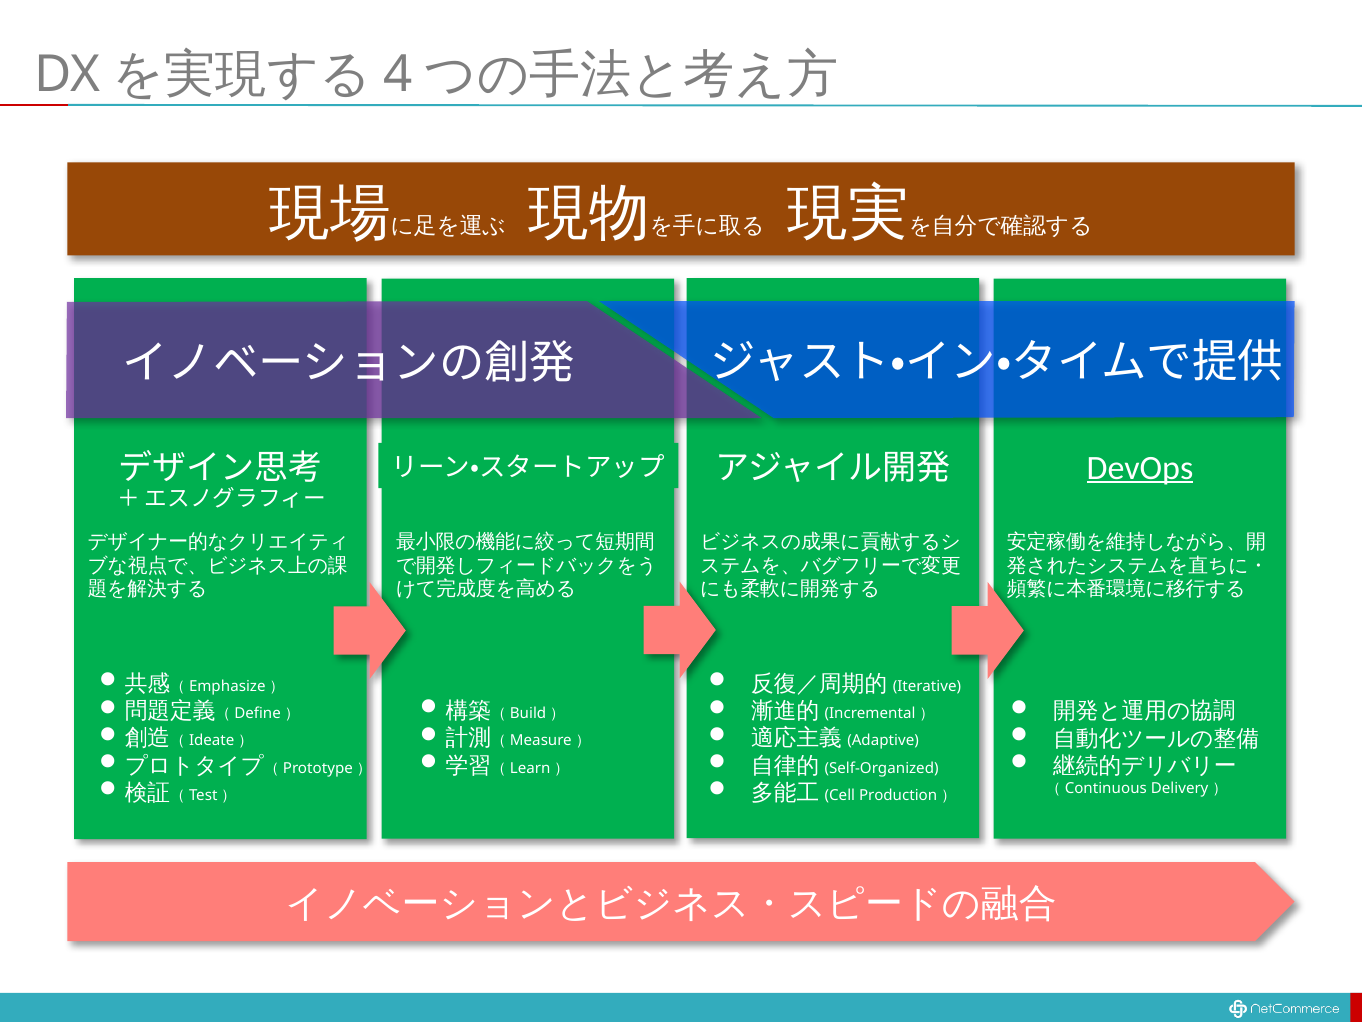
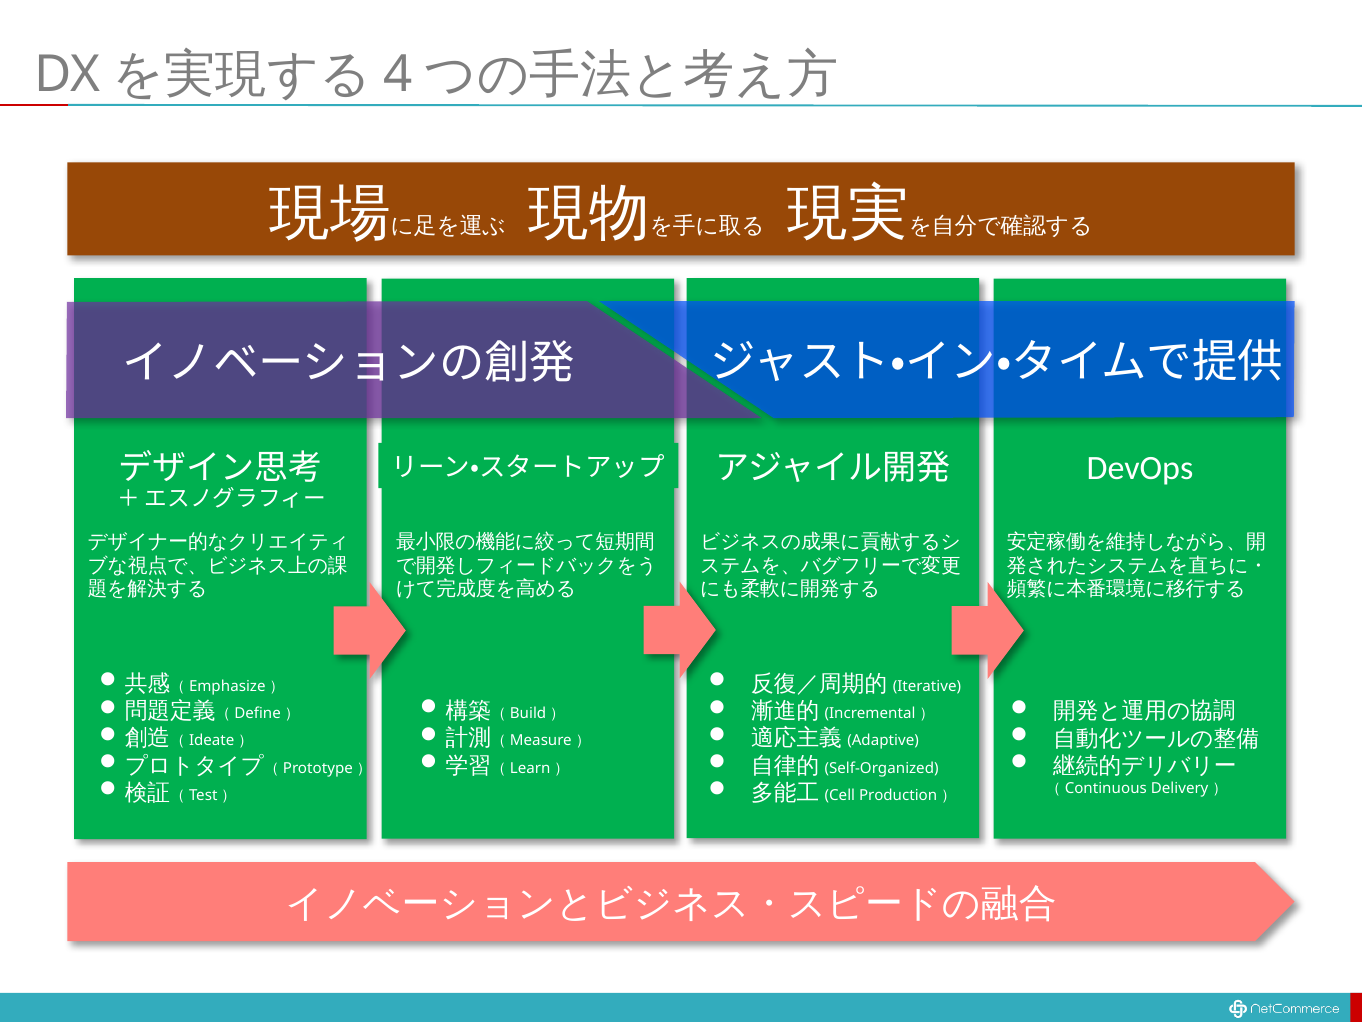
DevOps underline: present -> none (1140, 468)
